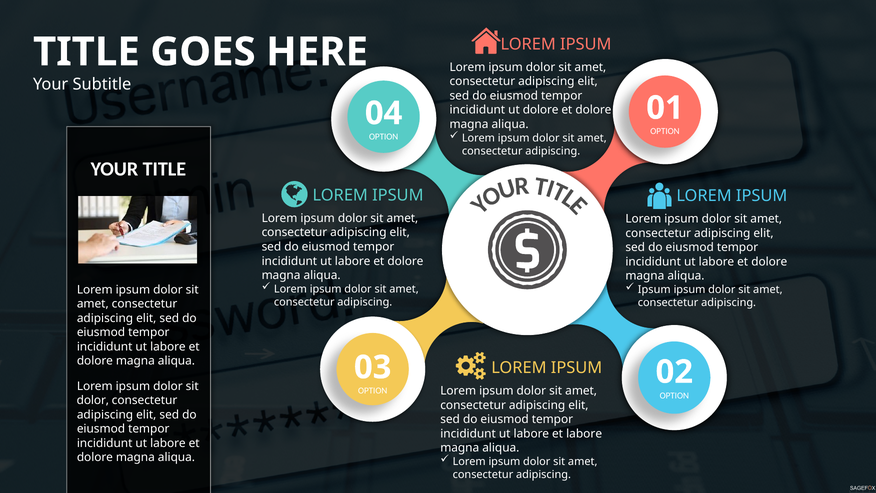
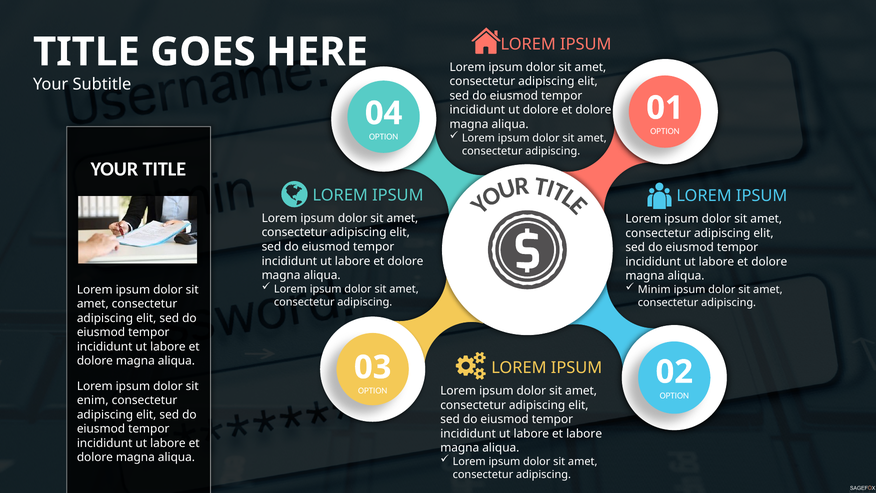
Ipsum: Ipsum -> Minim (654, 289)
dolor: dolor -> enim (93, 400)
